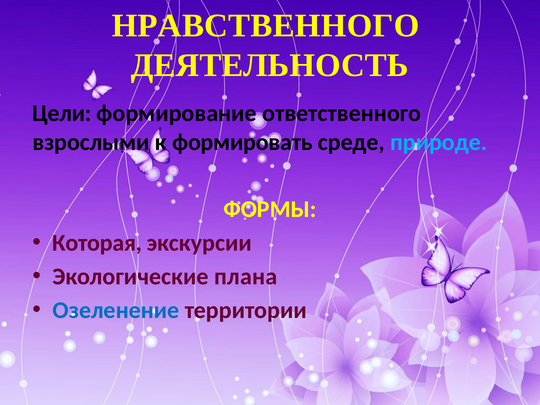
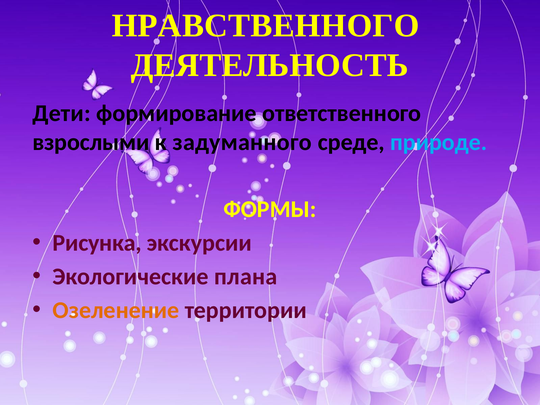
Цели: Цели -> Дети (62, 113)
формировать: формировать -> задуманного (242, 142)
Которая: Которая -> Рисунка (97, 243)
Озеленение colour: blue -> orange (116, 310)
